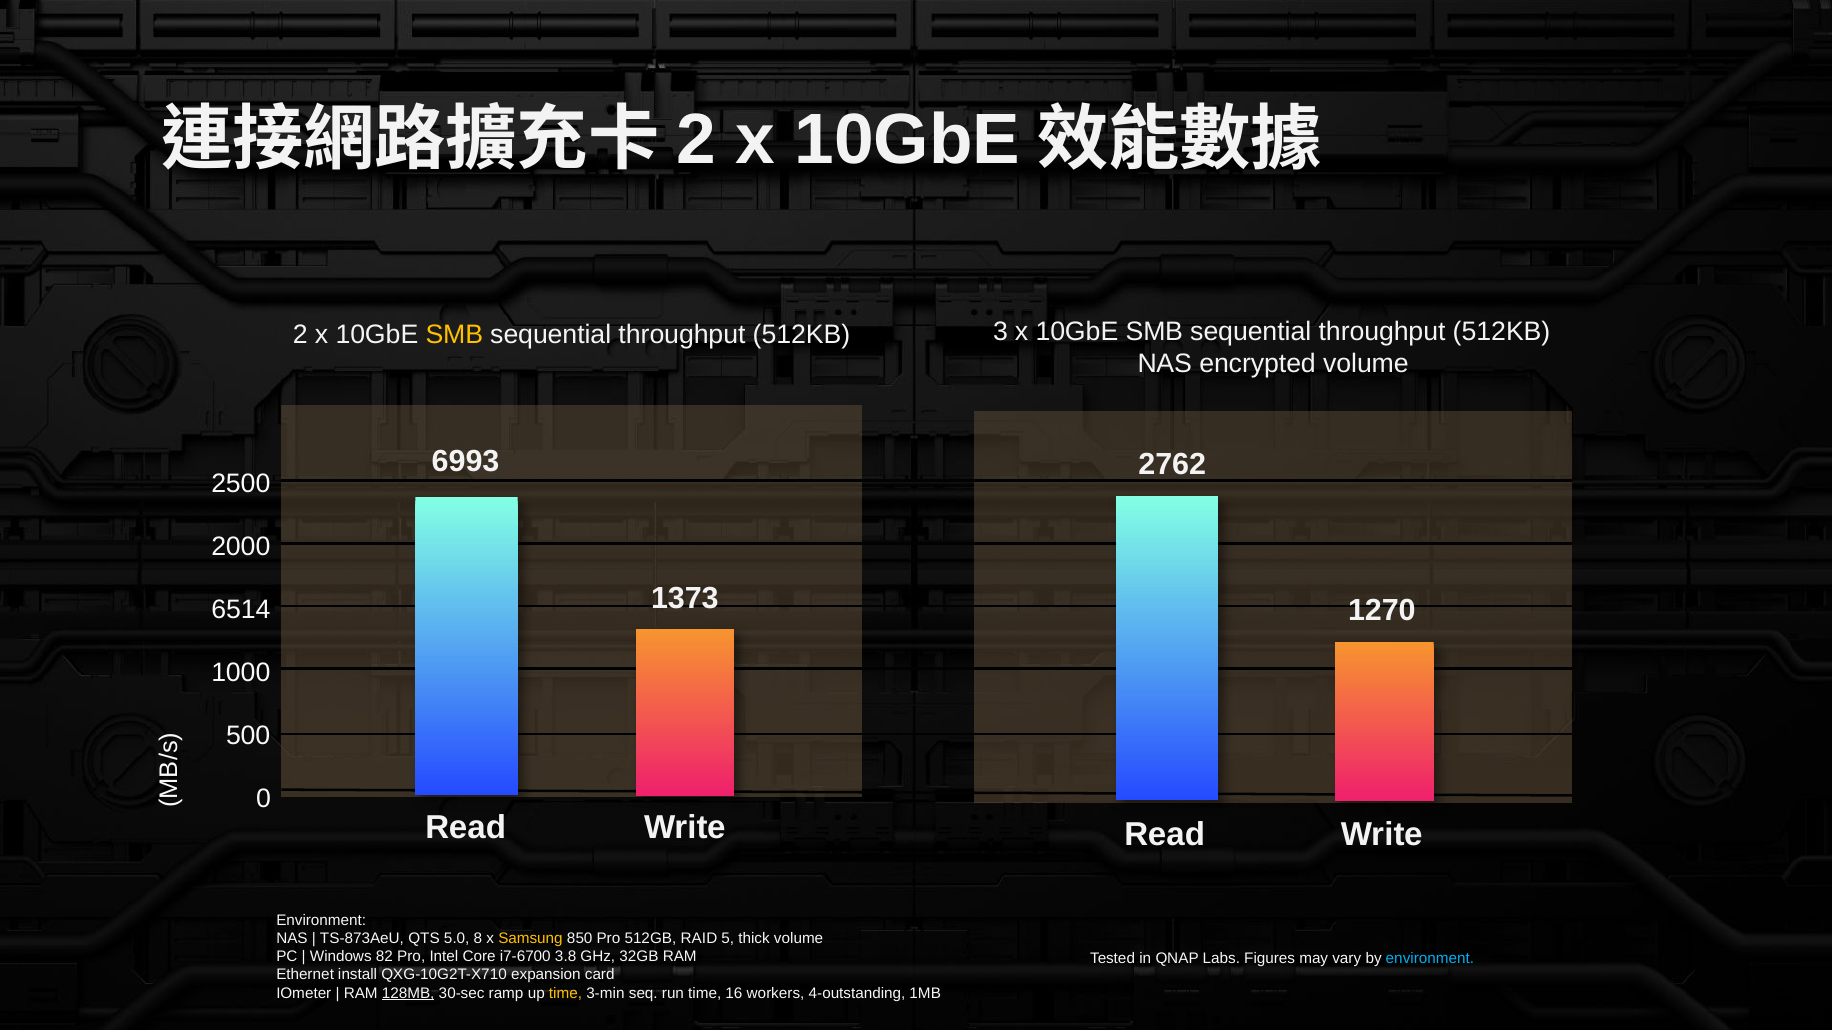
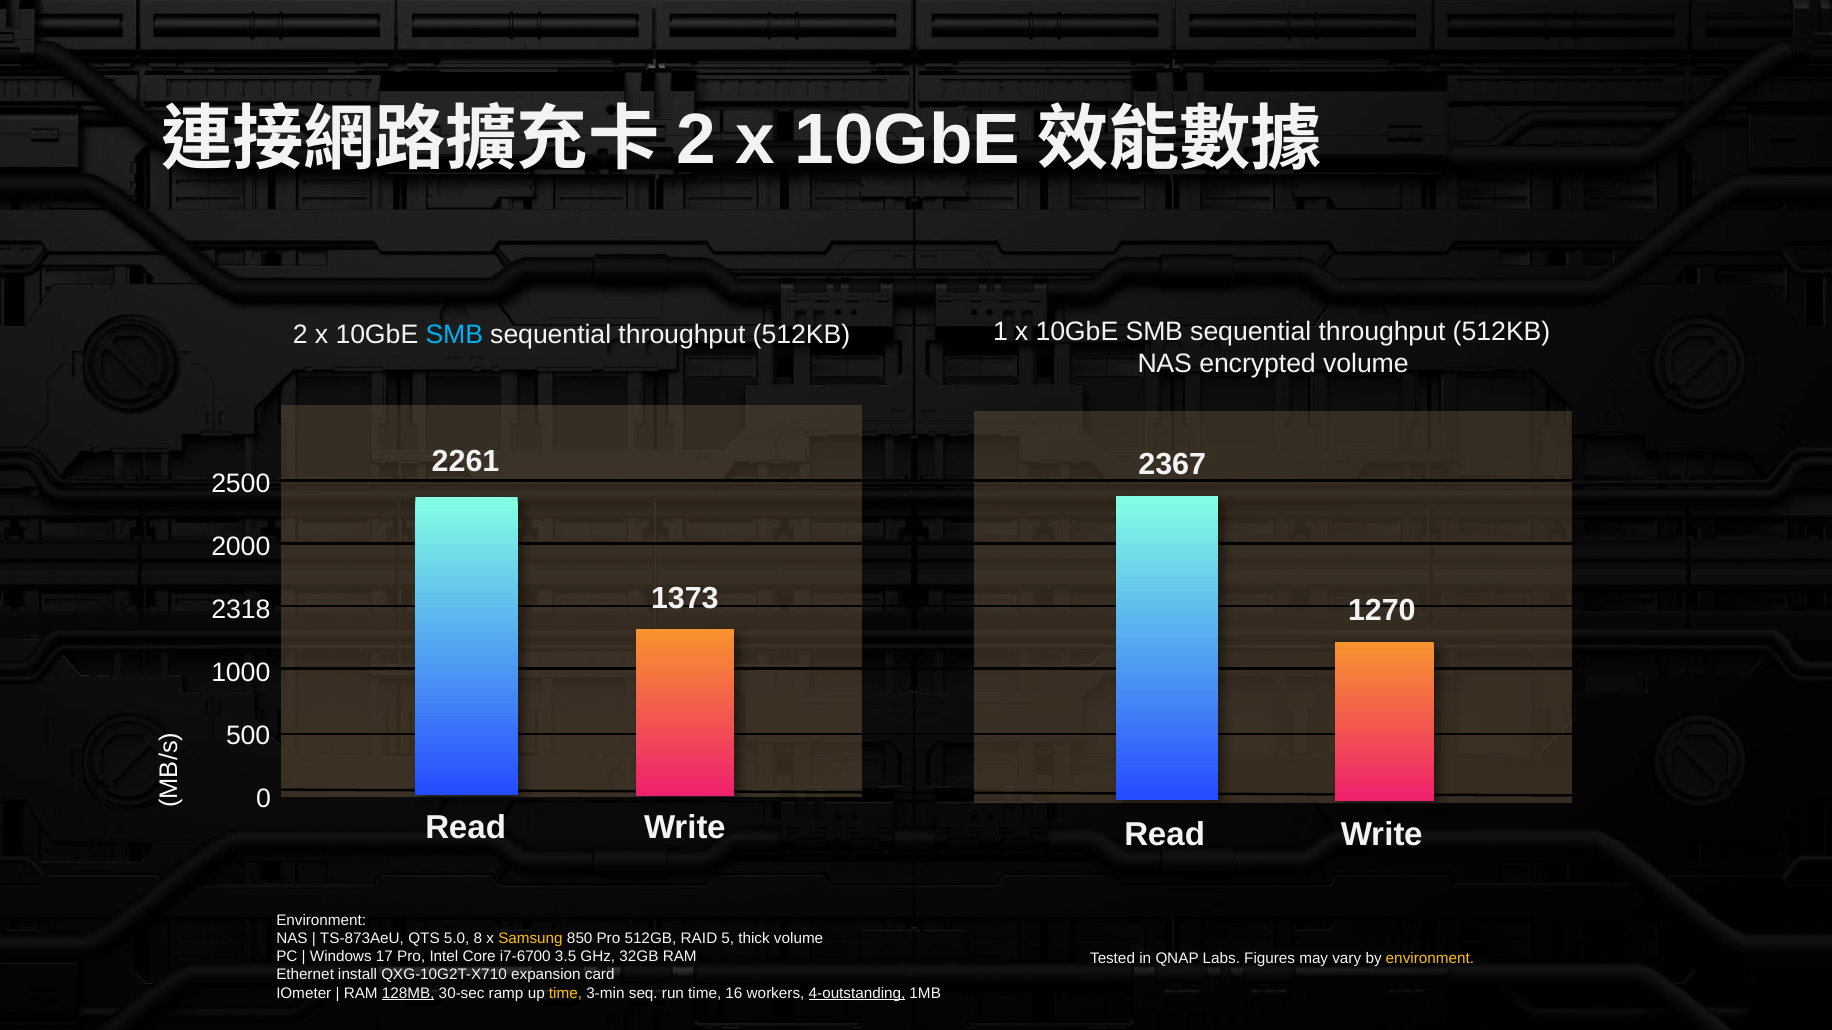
SMB colour: yellow -> light blue (454, 335)
3: 3 -> 1 (1000, 331)
6993: 6993 -> 2261 (466, 462)
2762: 2762 -> 2367 (1172, 465)
6514: 6514 -> 2318 (241, 610)
82: 82 -> 17 (384, 957)
3.8: 3.8 -> 3.5 (566, 957)
environment colour: light blue -> yellow (1430, 959)
4-outstanding underline: none -> present (857, 994)
